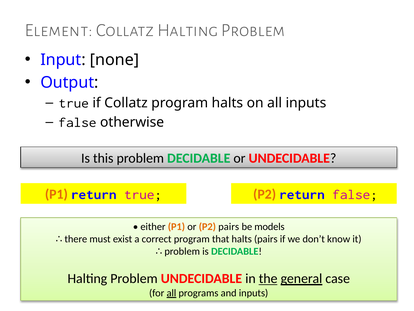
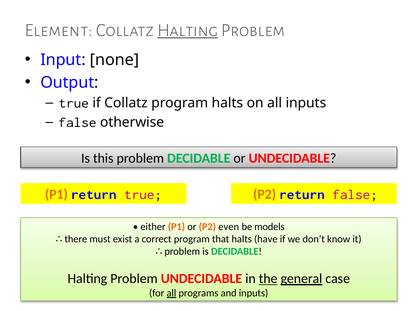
Halting underline: none -> present (188, 30)
P2 pairs: pairs -> even (229, 226)
halts pairs: pairs -> have (266, 239)
